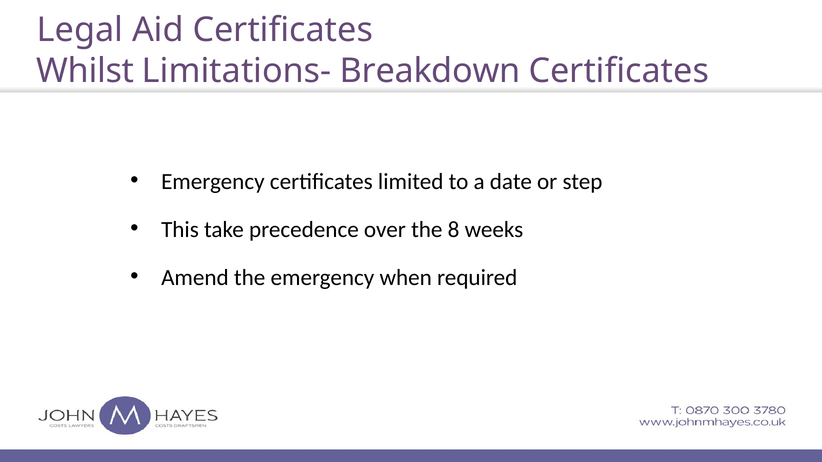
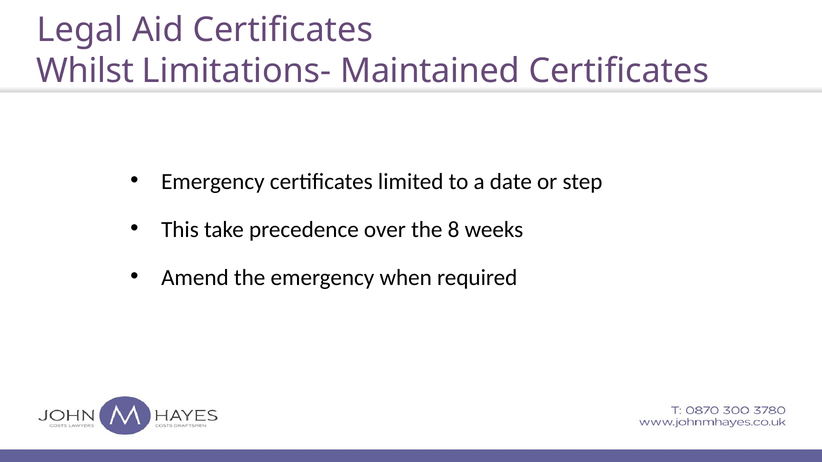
Breakdown: Breakdown -> Maintained (430, 71)
